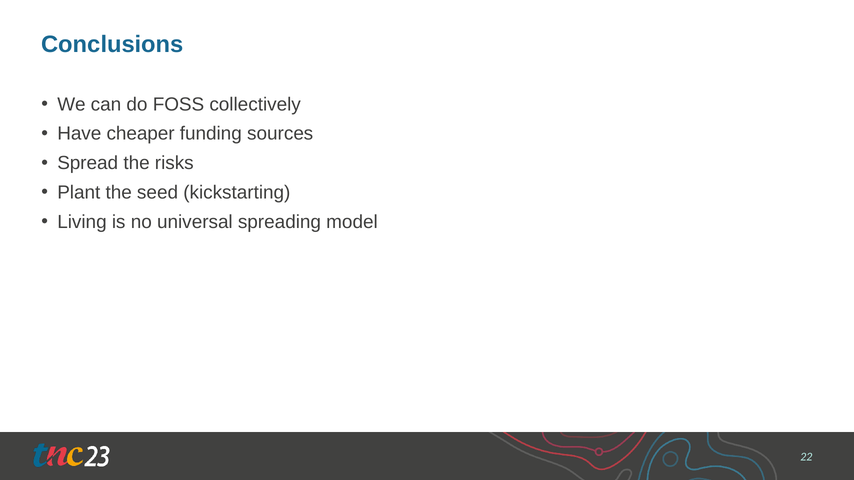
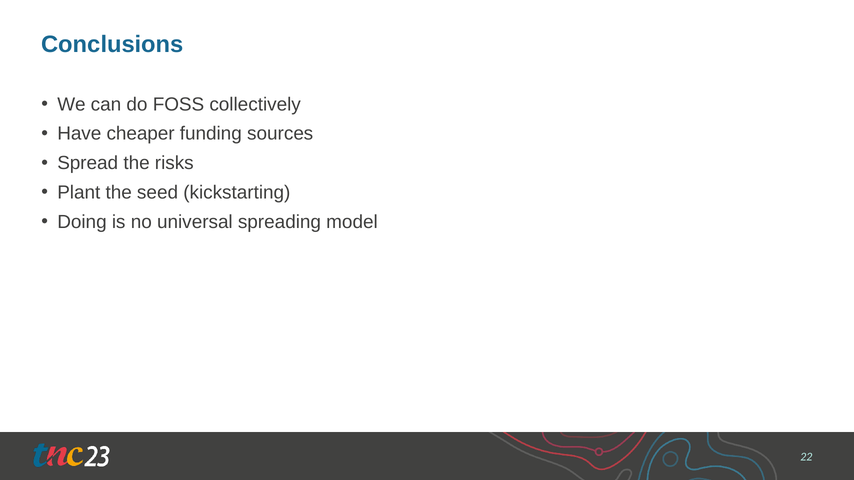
Living: Living -> Doing (82, 222)
